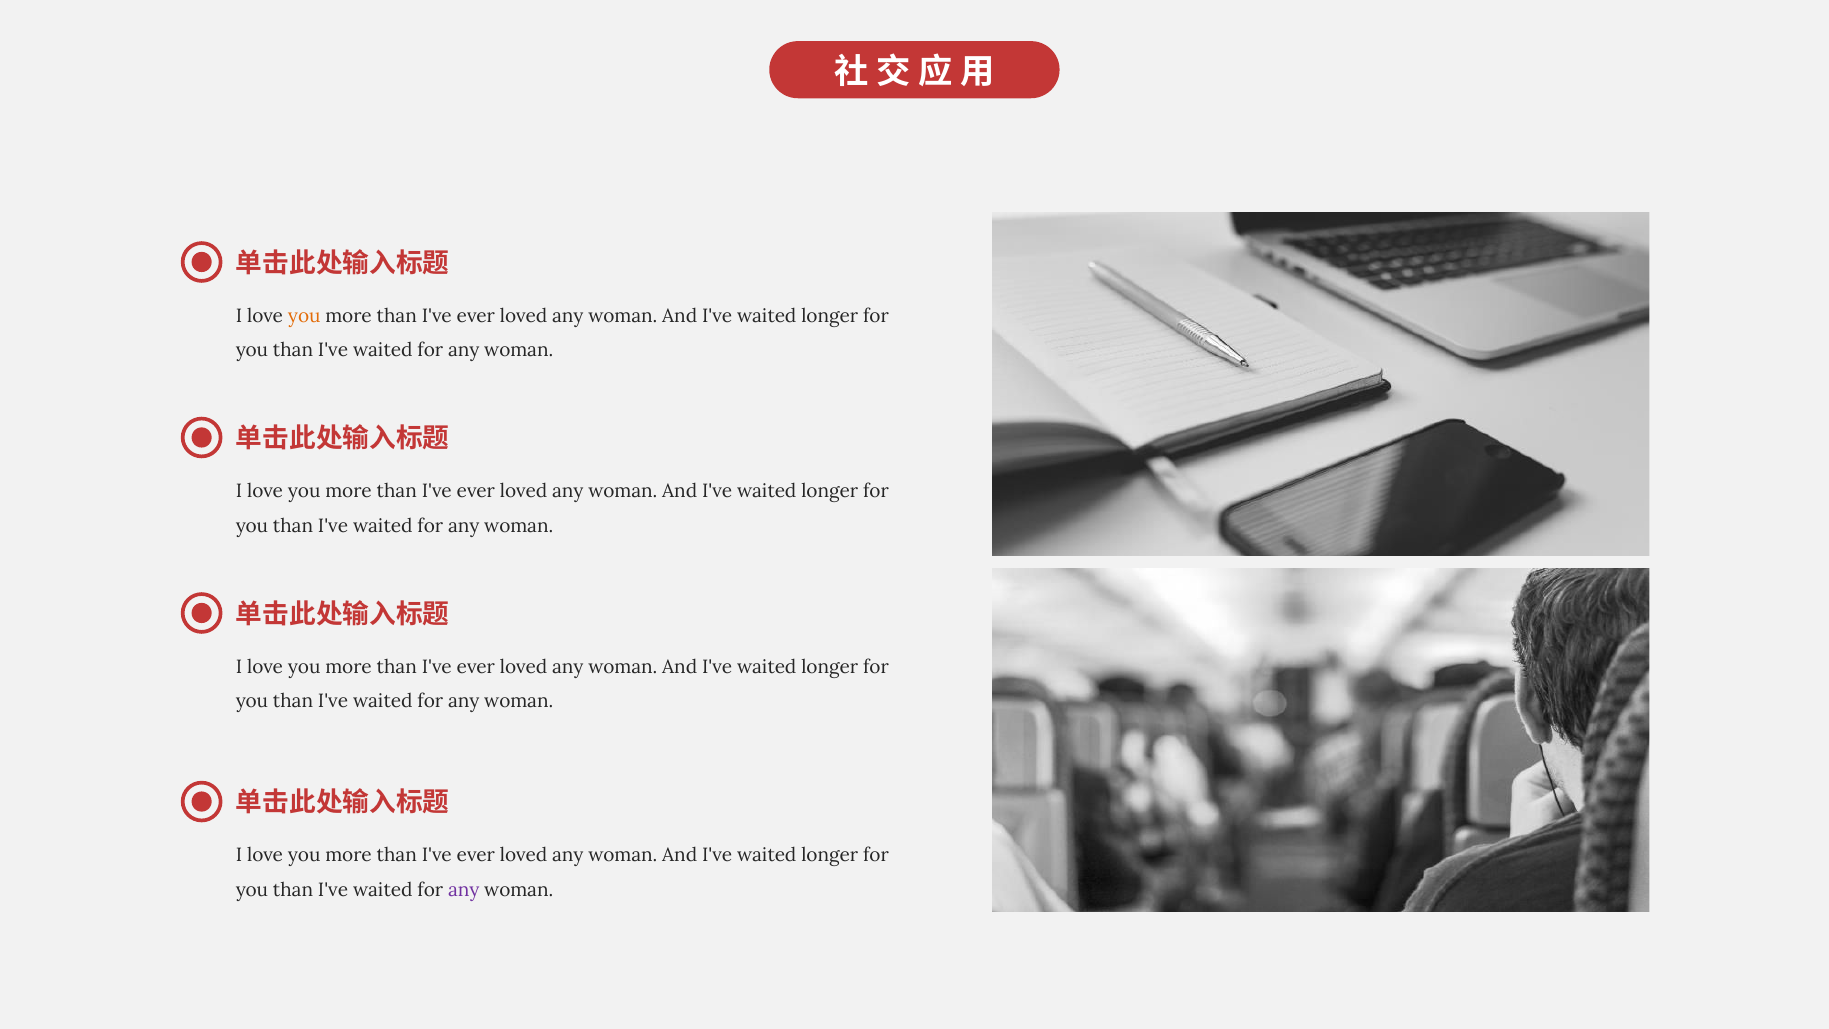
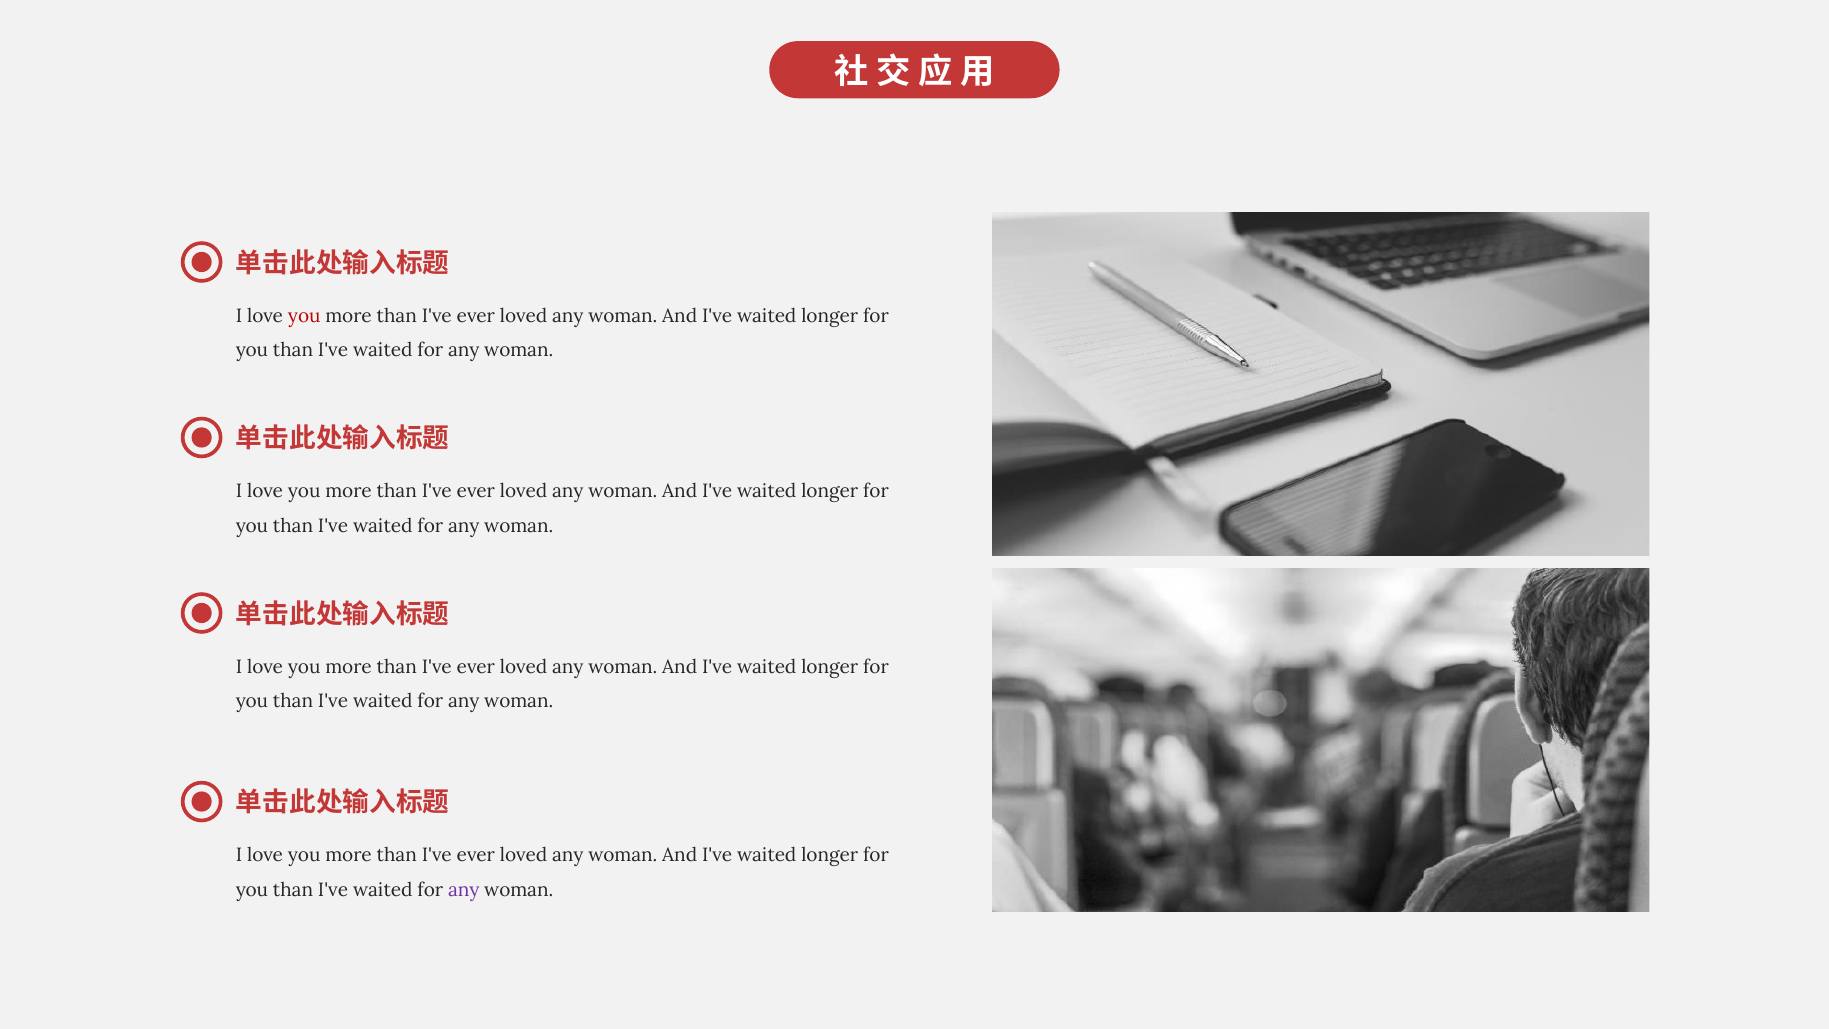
you colour: orange -> red (304, 316)
